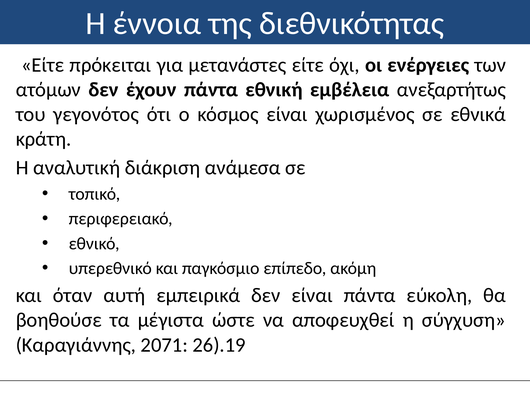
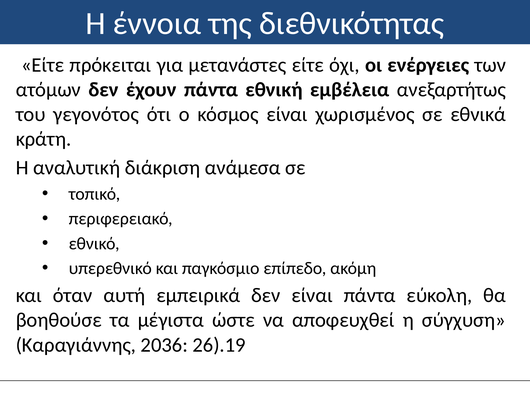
2071: 2071 -> 2036 (164, 345)
